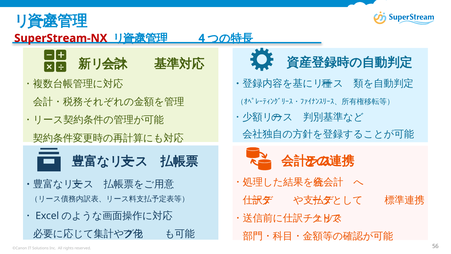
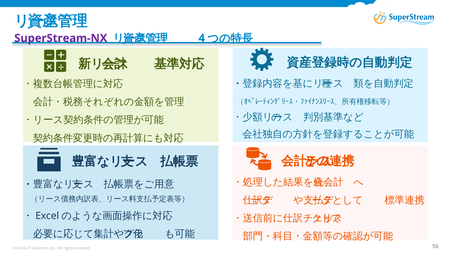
SuperStream-NX colour: red -> purple (61, 38)
